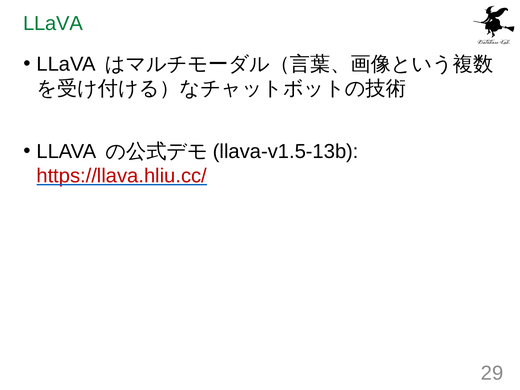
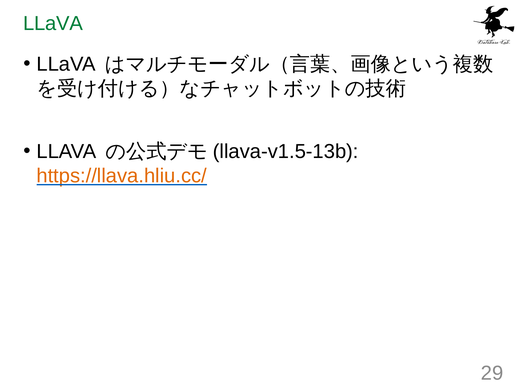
https://llava.hliu.cc/ colour: red -> orange (122, 176)
